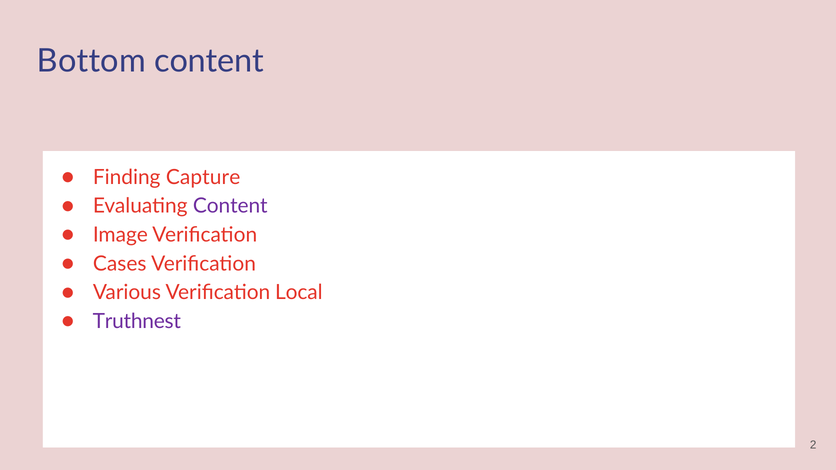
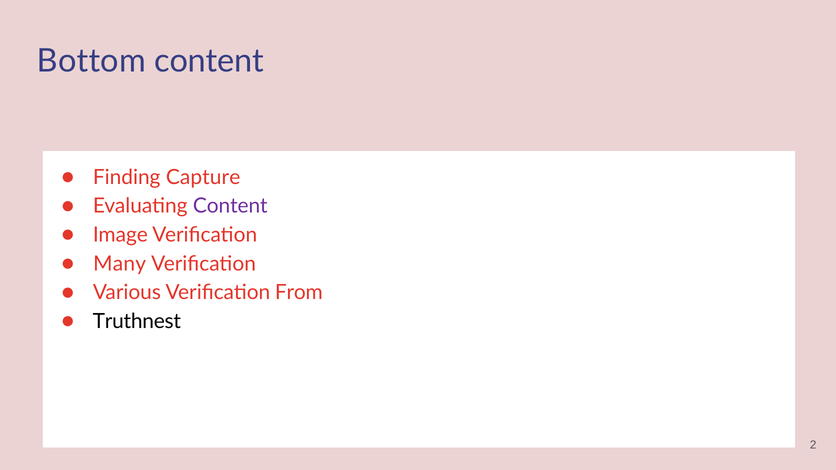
Cases: Cases -> Many (120, 264)
Local: Local -> From (299, 293)
Truthnest colour: purple -> black (137, 321)
